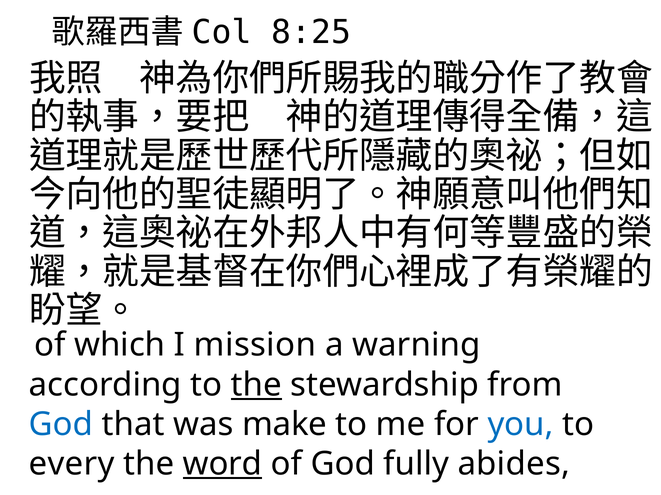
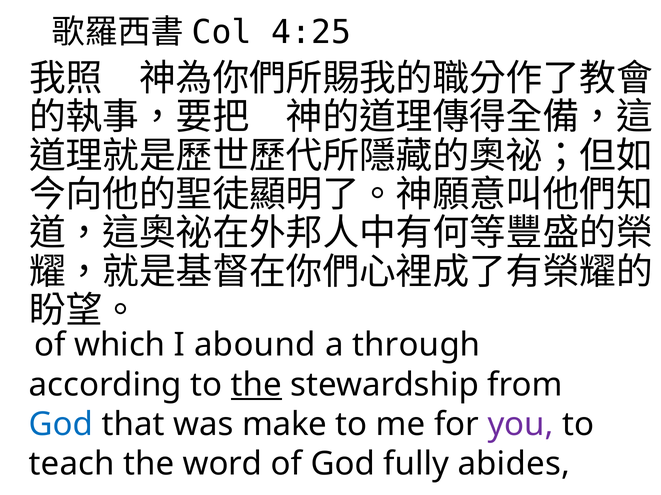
8:25: 8:25 -> 4:25 (311, 32)
mission: mission -> abound (255, 346)
warning: warning -> through (416, 346)
you colour: blue -> purple (521, 425)
every: every -> teach (72, 465)
word underline: present -> none (223, 465)
